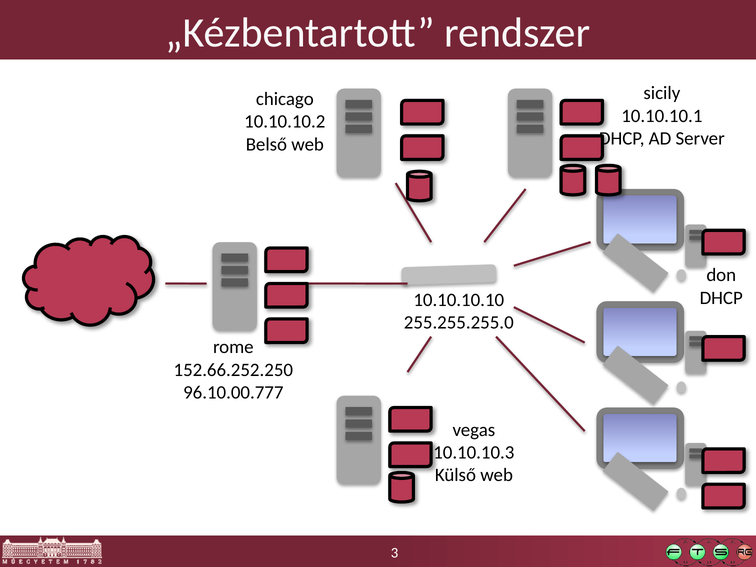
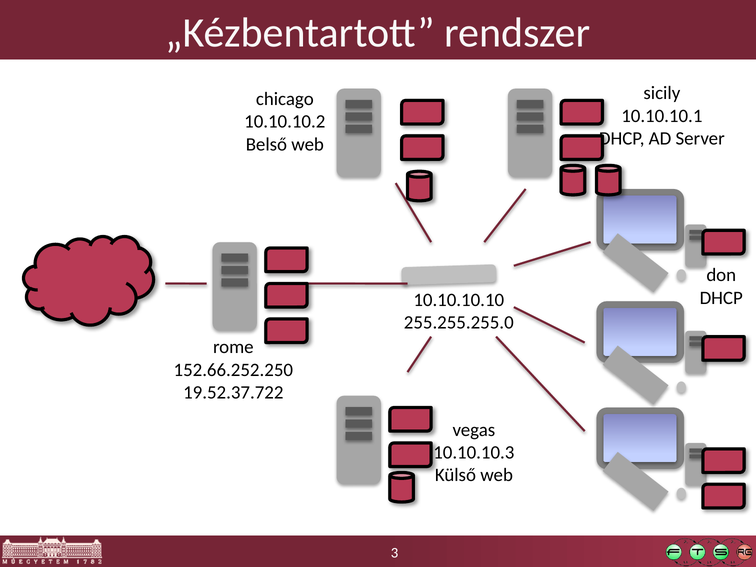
96.10.00.777: 96.10.00.777 -> 19.52.37.722 (233, 392)
